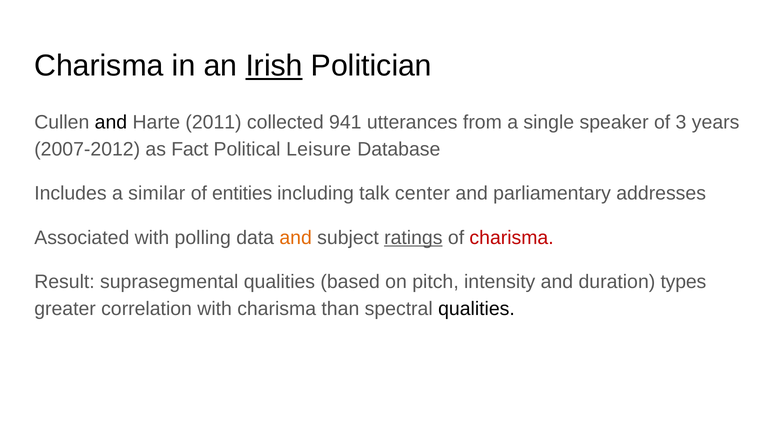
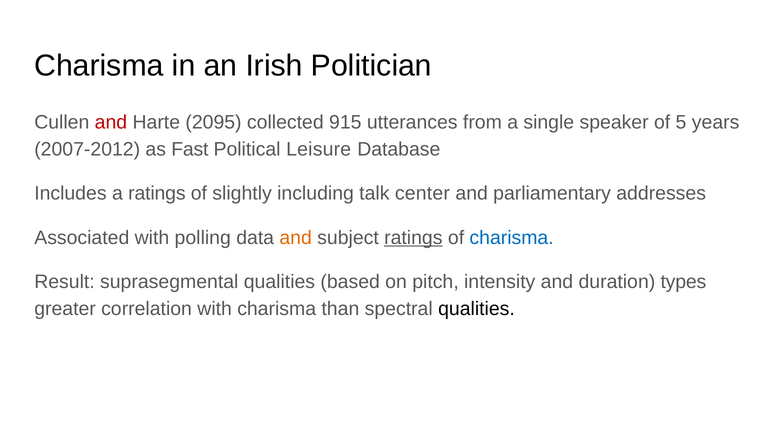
Irish underline: present -> none (274, 66)
and colour: black -> red (111, 122)
2011: 2011 -> 2095 (214, 122)
941: 941 -> 915 (345, 122)
3: 3 -> 5 (681, 122)
Fact: Fact -> Fast (190, 149)
a similar: similar -> ratings (157, 193)
entities: entities -> slightly (242, 193)
charisma colour: red -> blue (512, 237)
